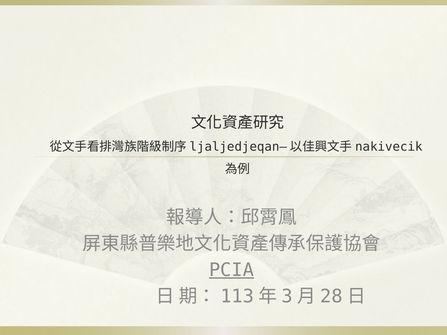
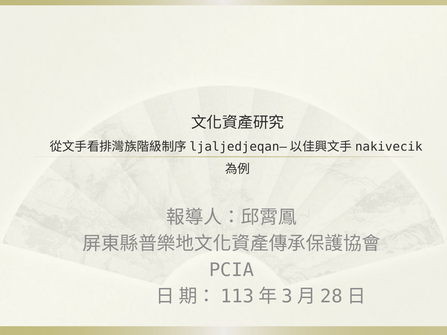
PCIA underline: present -> none (231, 270)
